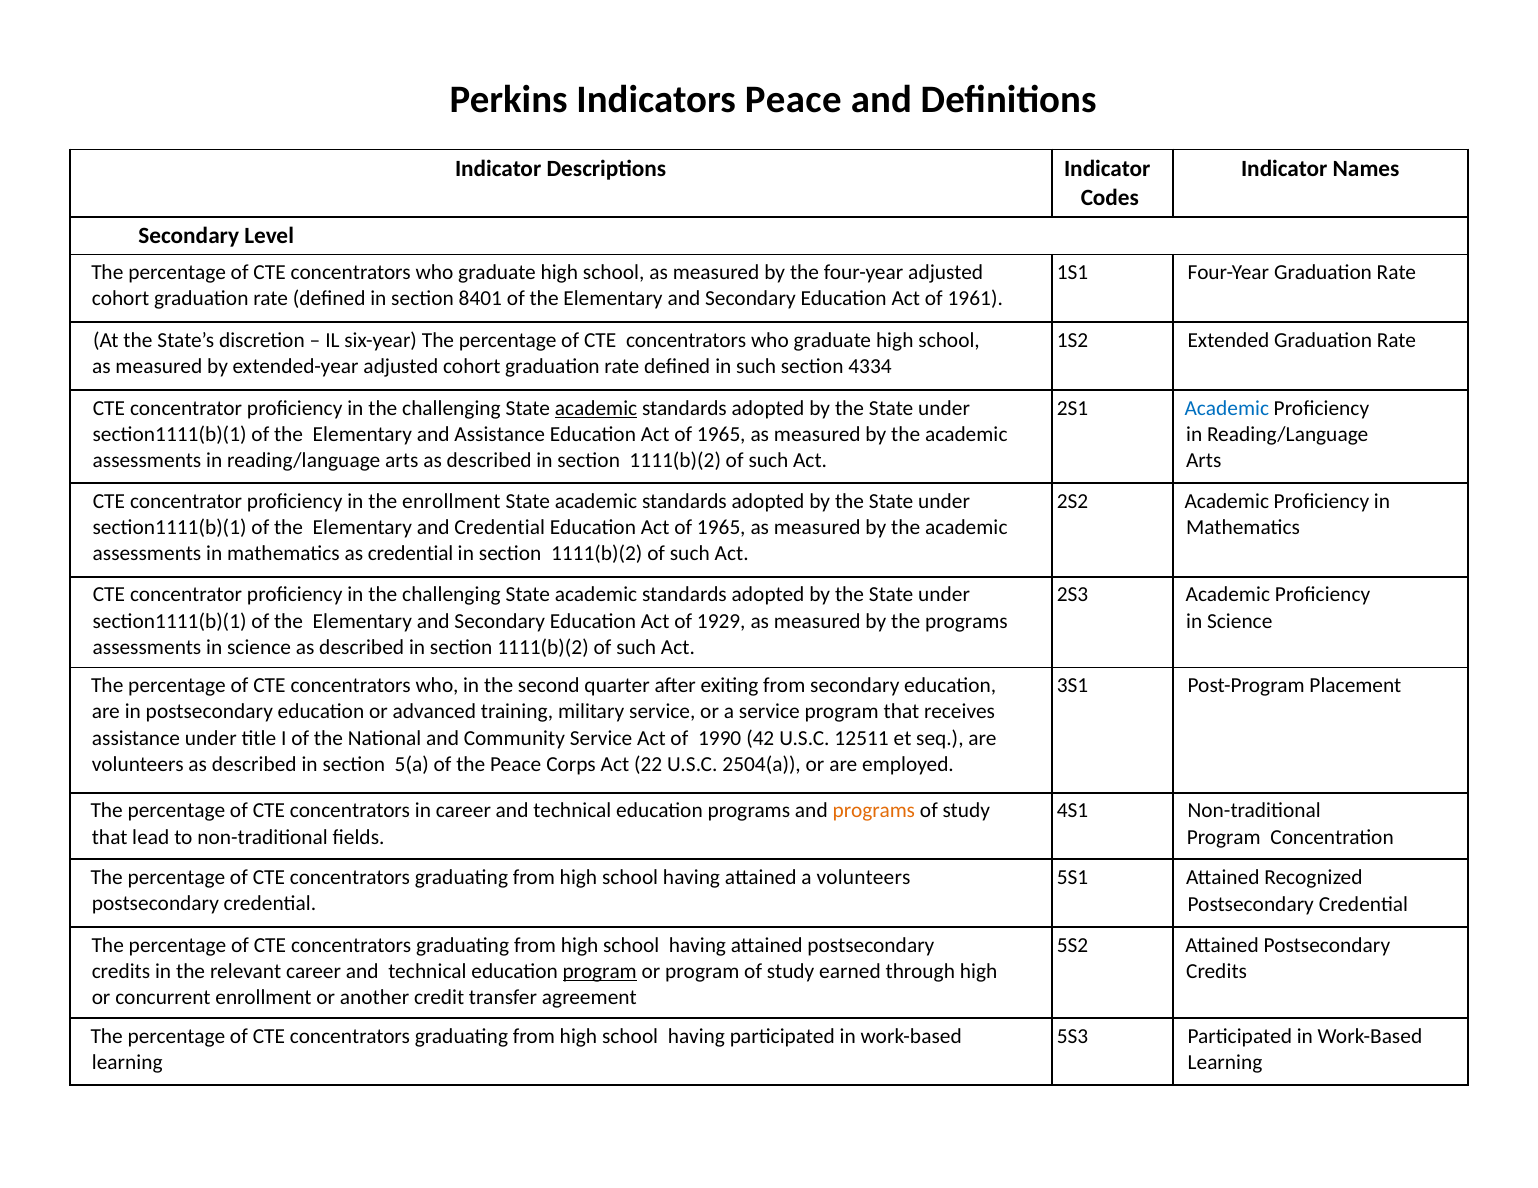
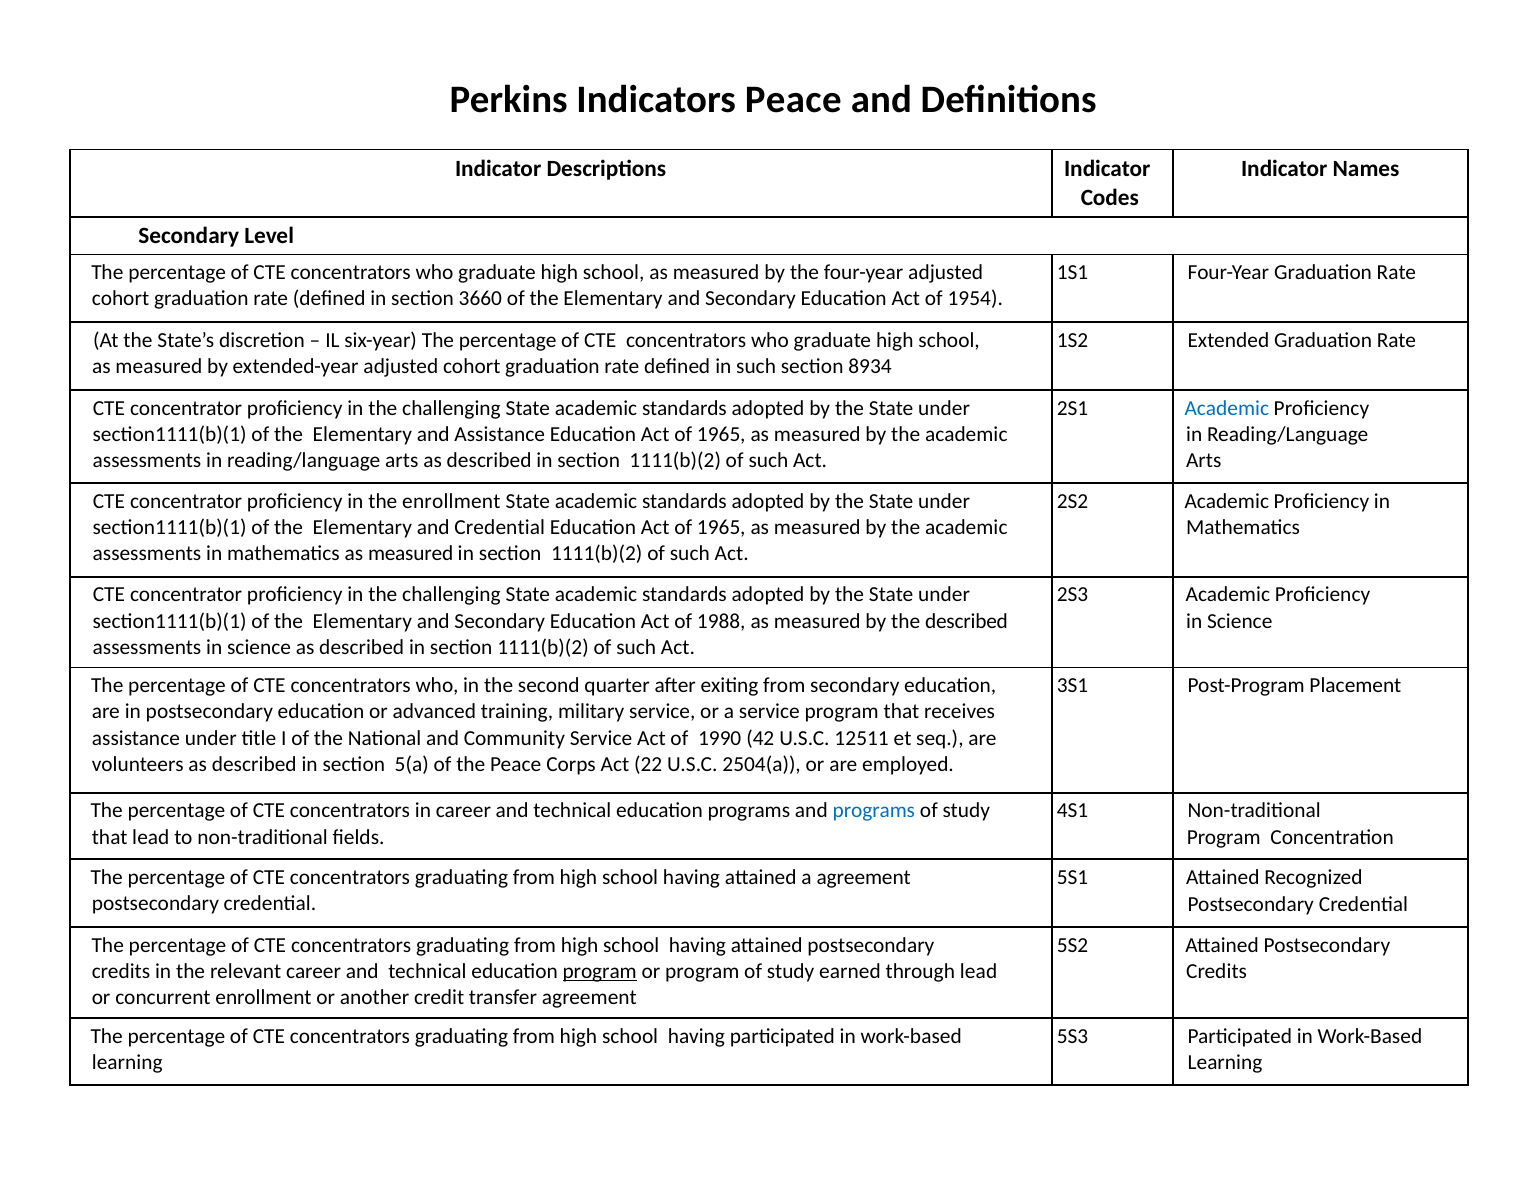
8401: 8401 -> 3660 (480, 299)
1961: 1961 -> 1954 (975, 299)
4334: 4334 -> 8934 (870, 366)
academic underline: present -> none (596, 408)
mathematics as credential: credential -> measured (411, 554)
1929: 1929 -> 1988 (721, 621)
the programs: programs -> described (966, 621)
programs colour: orange -> blue (874, 811)
a volunteers: volunteers -> agreement (864, 878)
through high: high -> lead (979, 972)
